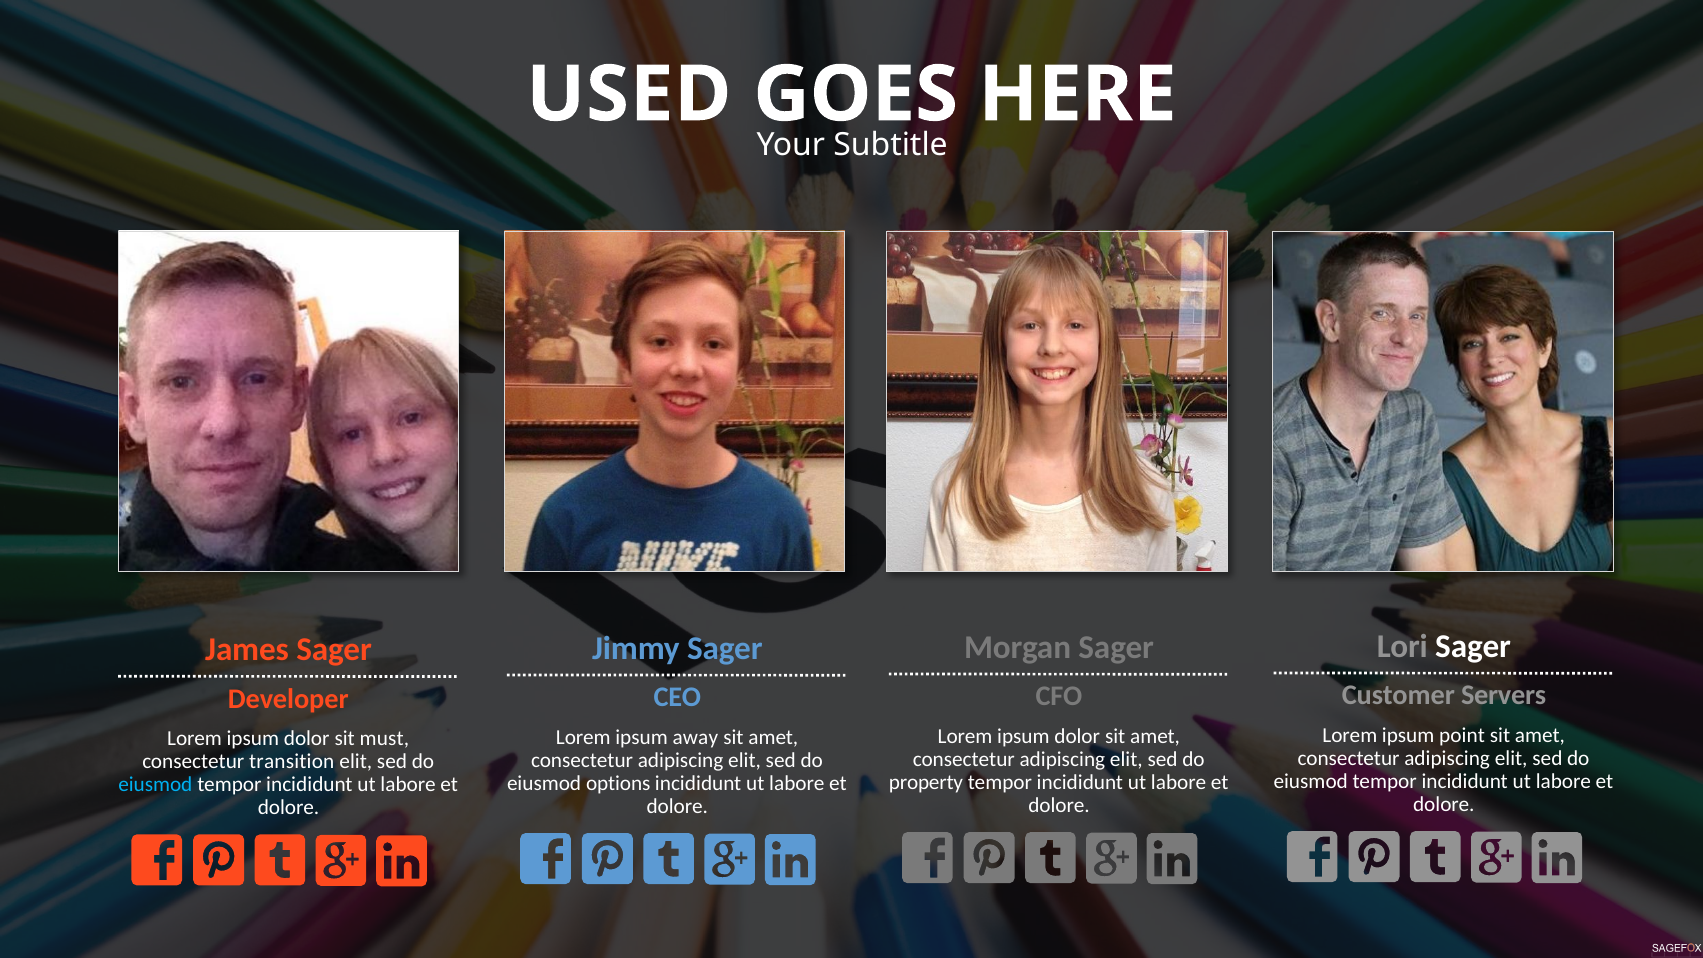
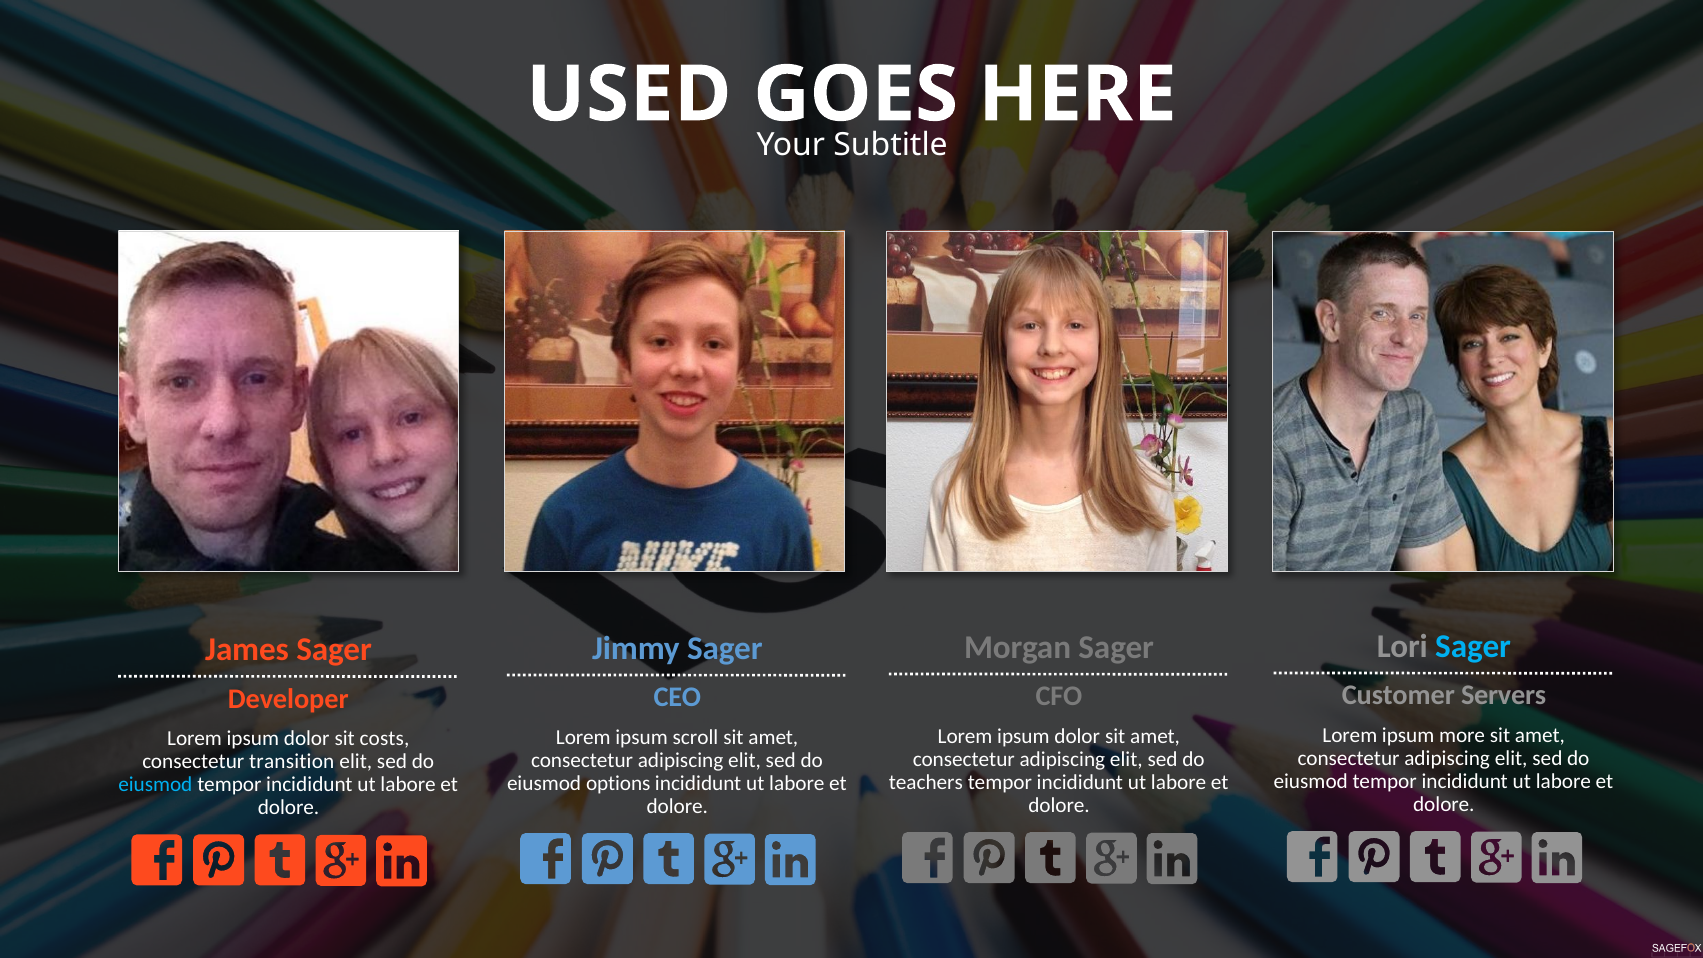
Sager colour: white -> light blue (1473, 647)
point: point -> more (1462, 736)
away: away -> scroll (695, 738)
must: must -> costs (384, 739)
property: property -> teachers (926, 783)
